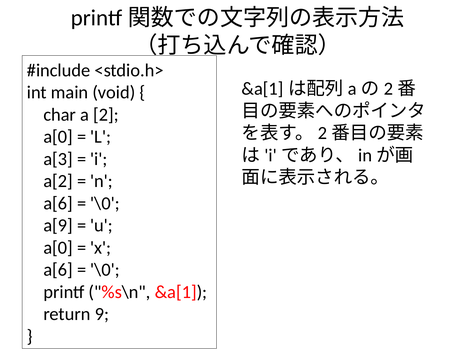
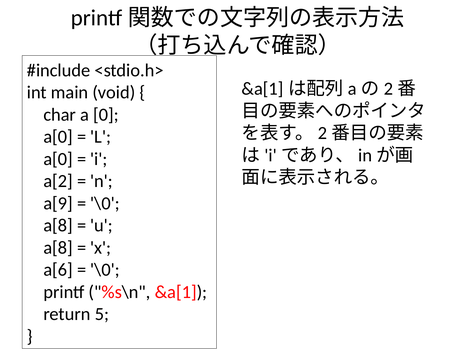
2: 2 -> 0 (106, 114)
a[3: a[3 -> a[0 (58, 159)
a[6: a[6 -> a[9 (58, 203)
a[9: a[9 -> a[8 (58, 225)
a[0: a[0 -> a[8 (58, 247)
9: 9 -> 5 (102, 314)
